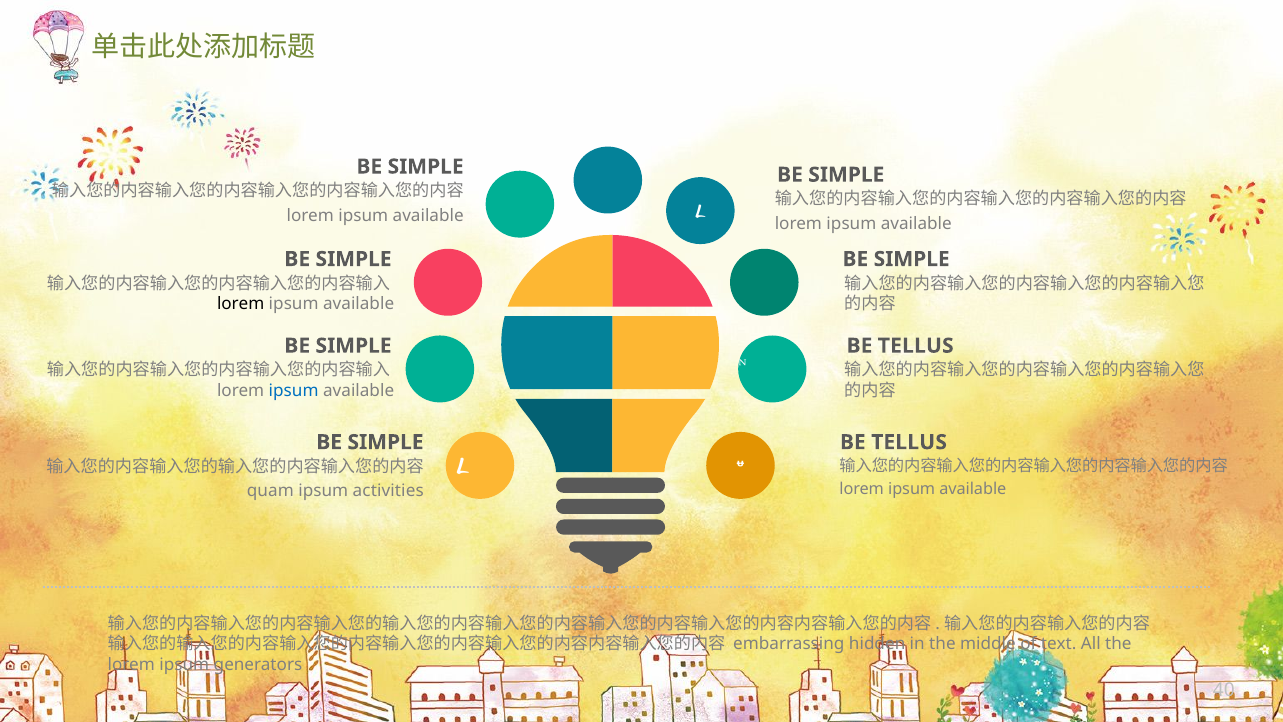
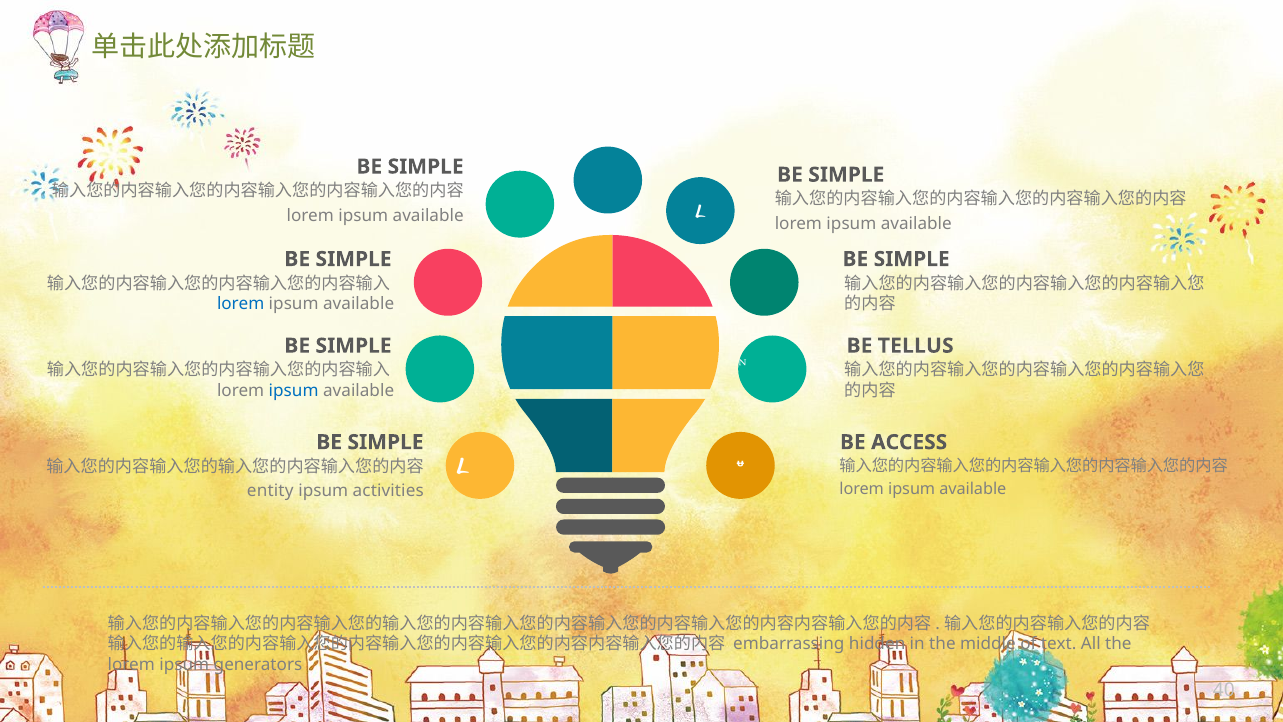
lorem colour: black -> blue (241, 304)
TELLUS: TELLUS -> ACCESS (909, 442)
quam: quam -> entity (270, 491)
